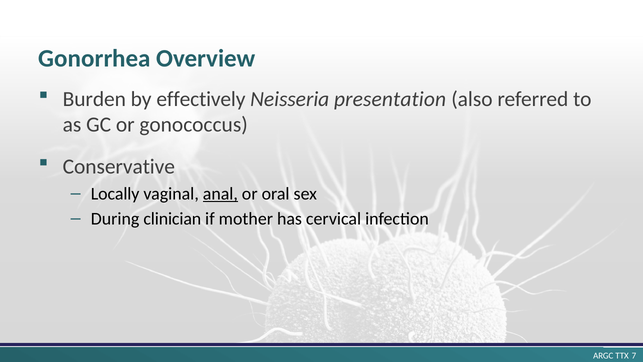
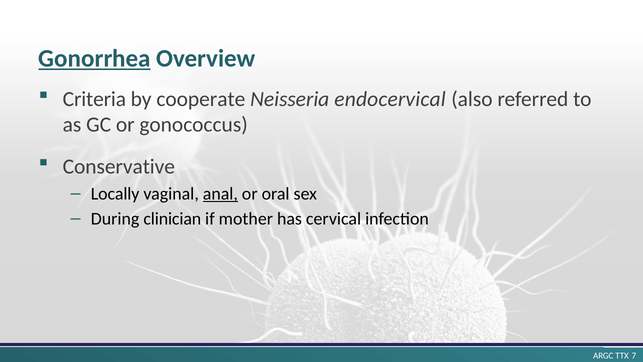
Gonorrhea underline: none -> present (95, 58)
Burden: Burden -> Criteria (94, 99)
effectively: effectively -> cooperate (201, 99)
presentation: presentation -> endocervical (390, 99)
